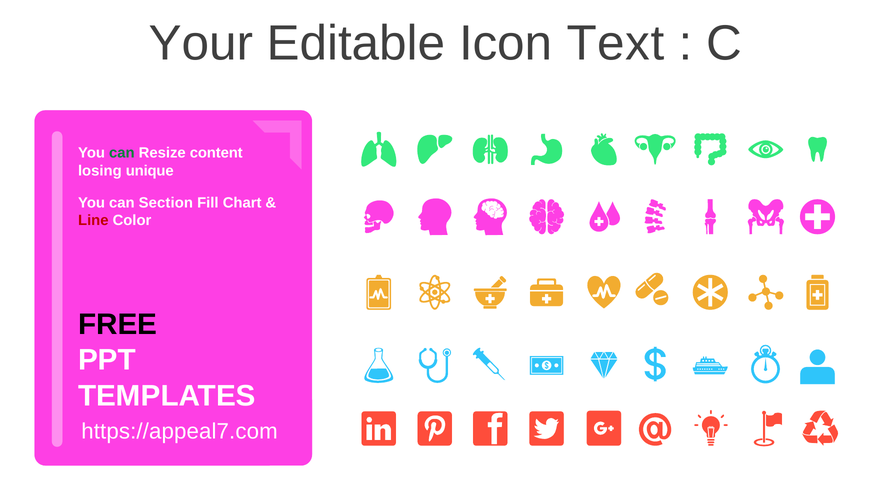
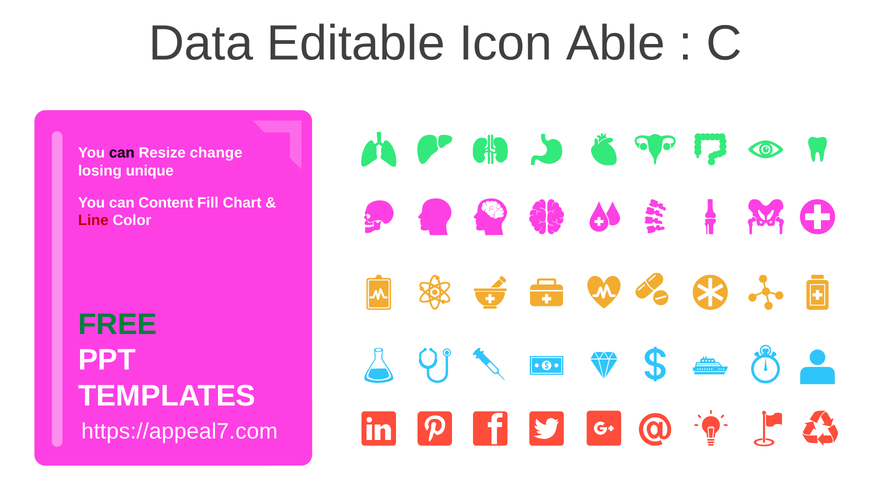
Your: Your -> Data (201, 44)
Text: Text -> Able (616, 44)
can colour: green -> black (122, 153)
content: content -> change (216, 153)
Section: Section -> Content (166, 203)
FREE colour: black -> green (118, 325)
